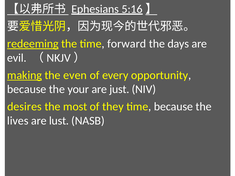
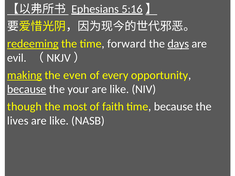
days underline: none -> present (178, 44)
because underline: none -> present (27, 89)
just: just -> like (119, 89)
desires: desires -> though (24, 107)
they: they -> faith (113, 107)
lust: lust -> like (59, 121)
